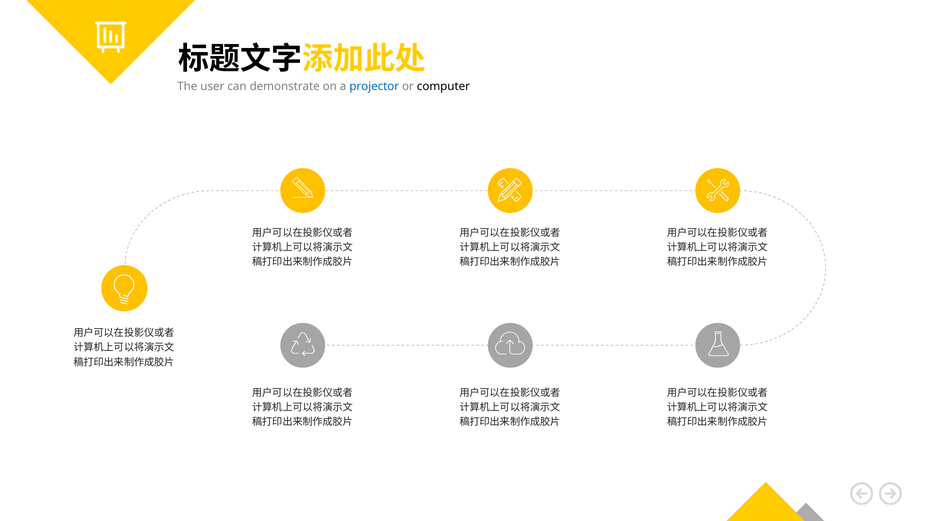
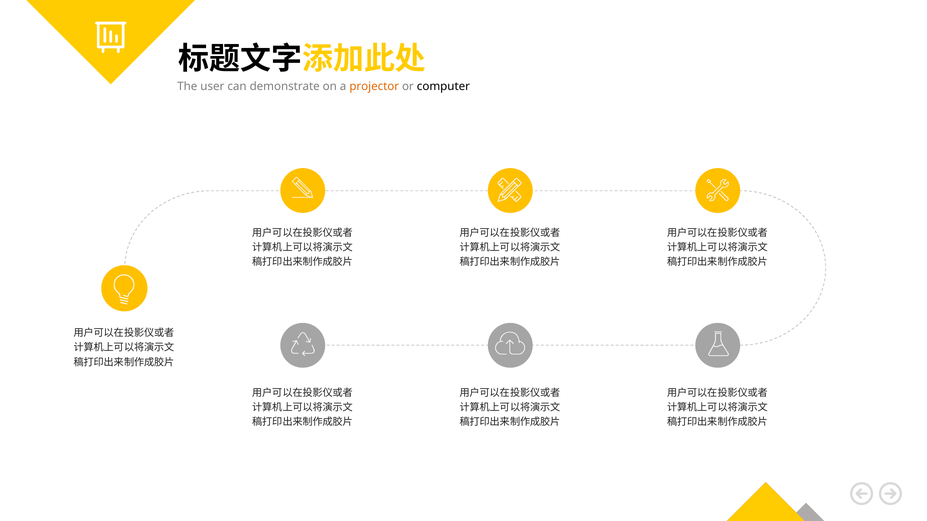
projector colour: blue -> orange (374, 87)
